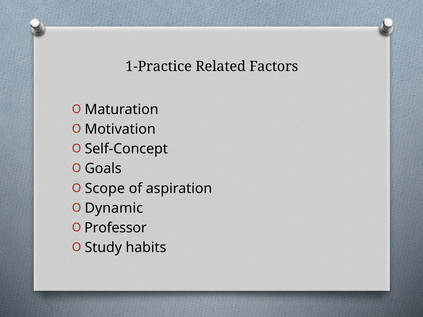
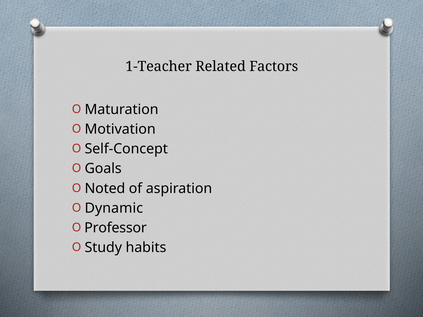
1-Practice: 1-Practice -> 1-Teacher (159, 67)
Scope: Scope -> Noted (105, 189)
